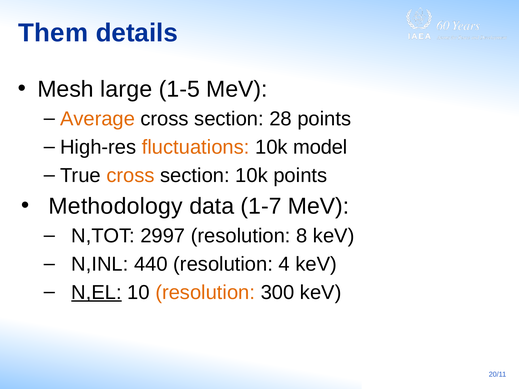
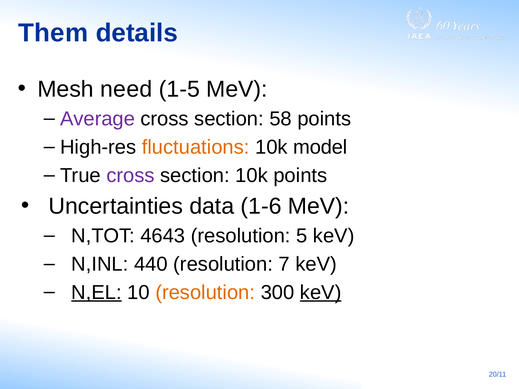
large: large -> need (126, 89)
Average colour: orange -> purple (97, 119)
28: 28 -> 58 (281, 119)
cross colour: orange -> purple (130, 176)
Methodology: Methodology -> Uncertainties (116, 206)
1-7: 1-7 -> 1-6 (261, 206)
2997: 2997 -> 4643 (163, 236)
8: 8 -> 5 (302, 236)
4: 4 -> 7 (284, 264)
keV underline: none -> present (321, 293)
